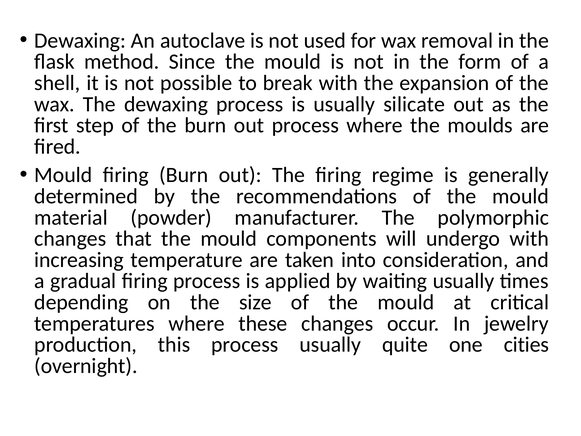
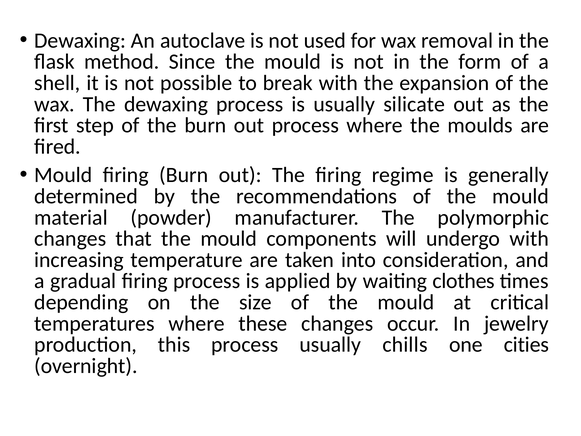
waiting usually: usually -> clothes (464, 281)
quite: quite -> chills (405, 345)
